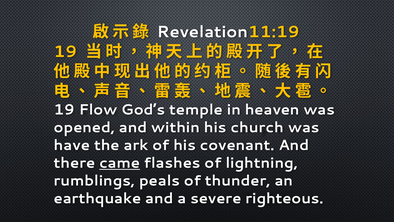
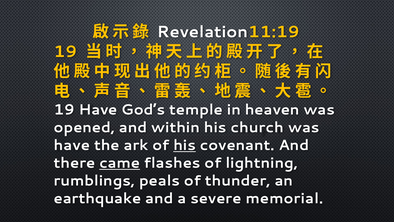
19 Flow: Flow -> Have (98, 110)
his underline: none -> present (185, 145)
righteous: righteous -> memorial (284, 198)
